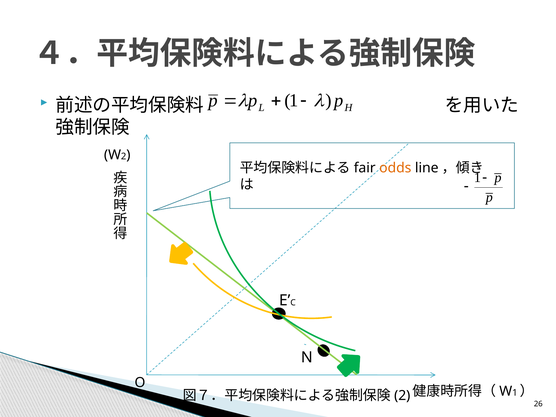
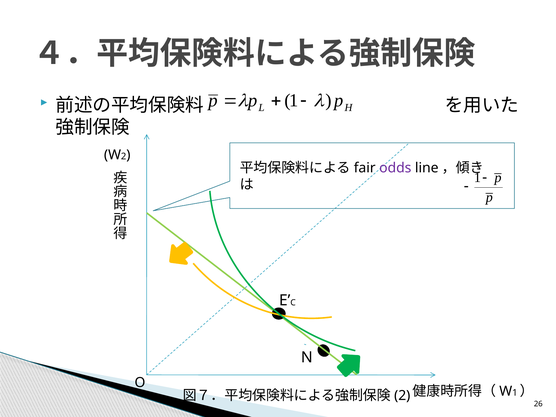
odds colour: orange -> purple (395, 168)
